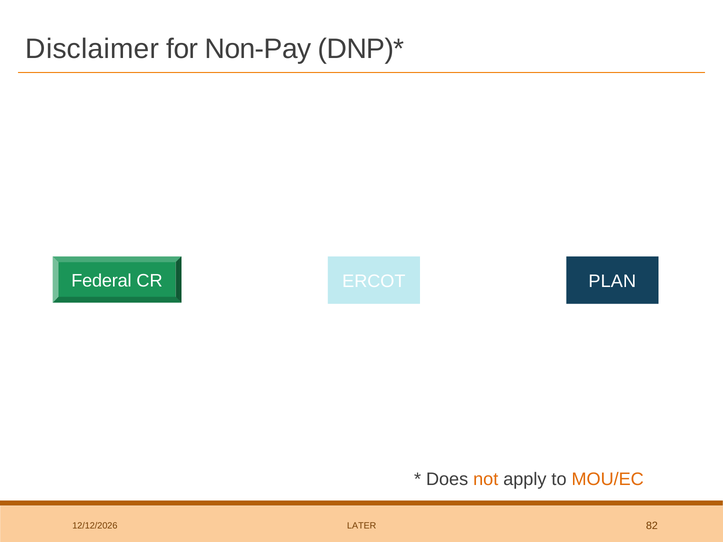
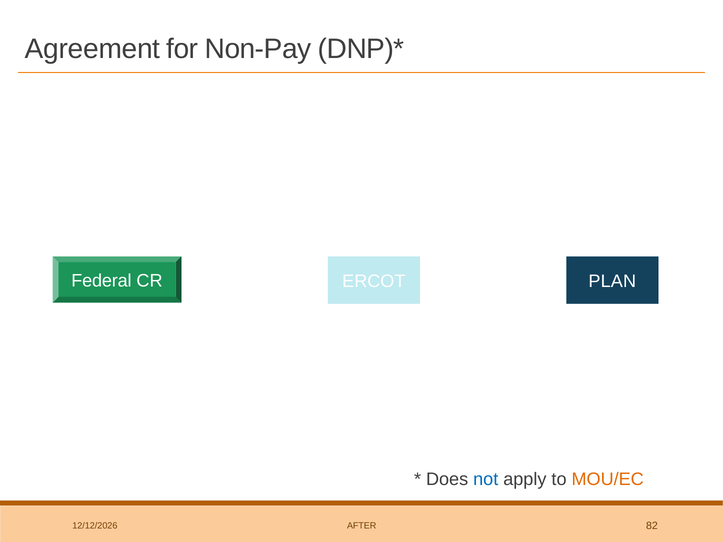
Disclaimer: Disclaimer -> Agreement (93, 49)
not colour: orange -> blue (486, 480)
LATER: LATER -> AFTER (362, 526)
